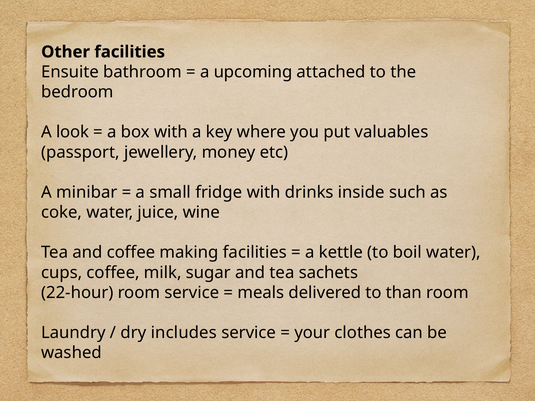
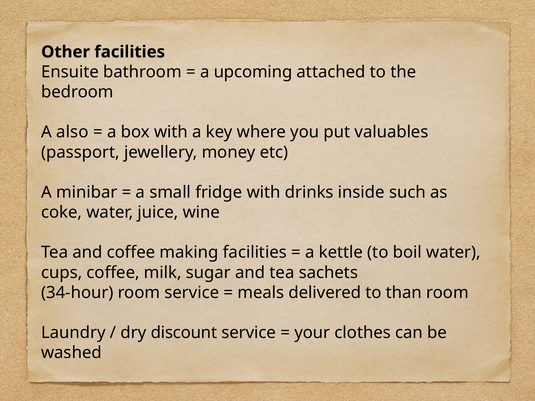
look: look -> also (72, 132)
22-hour: 22-hour -> 34-hour (77, 293)
includes: includes -> discount (184, 333)
